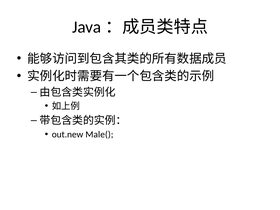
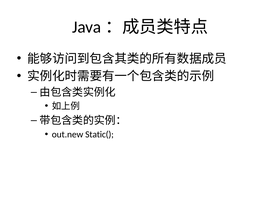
Male(: Male( -> Static( (99, 134)
